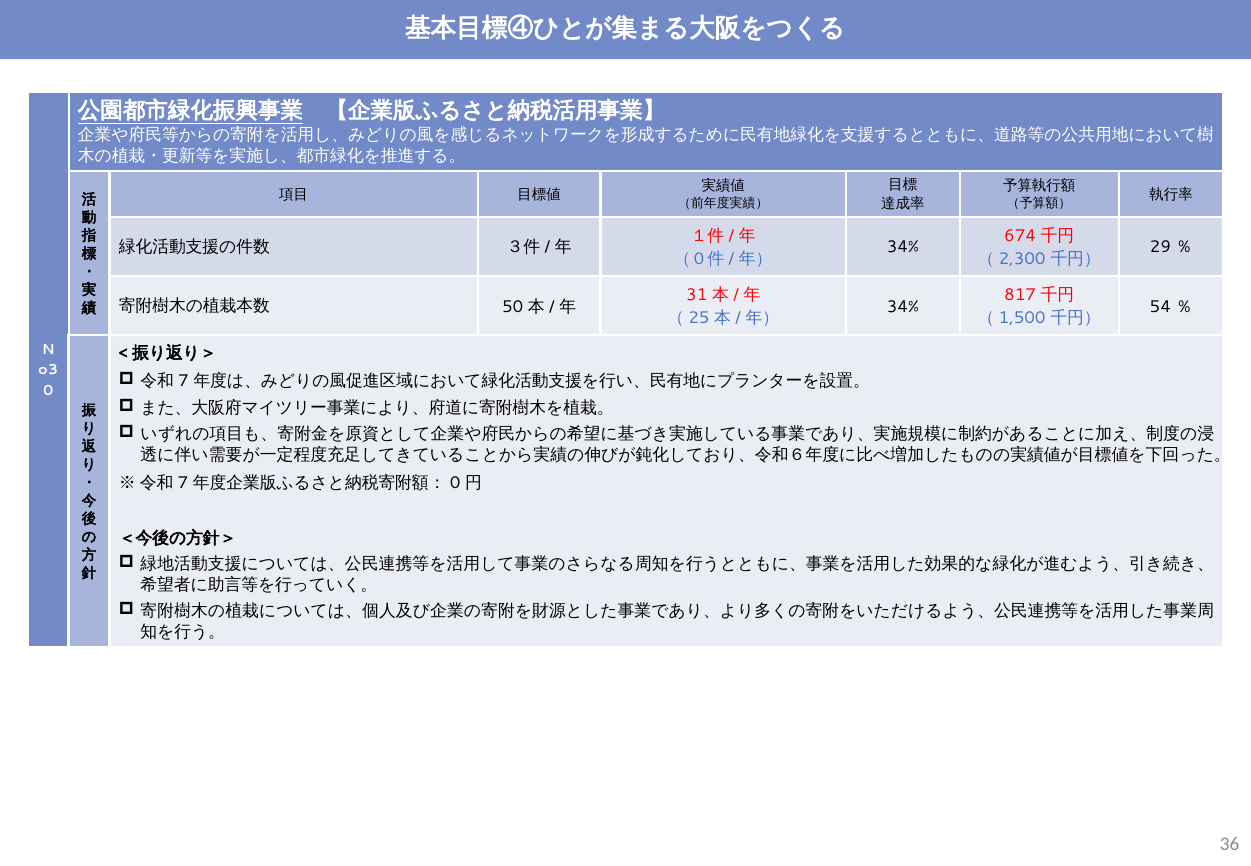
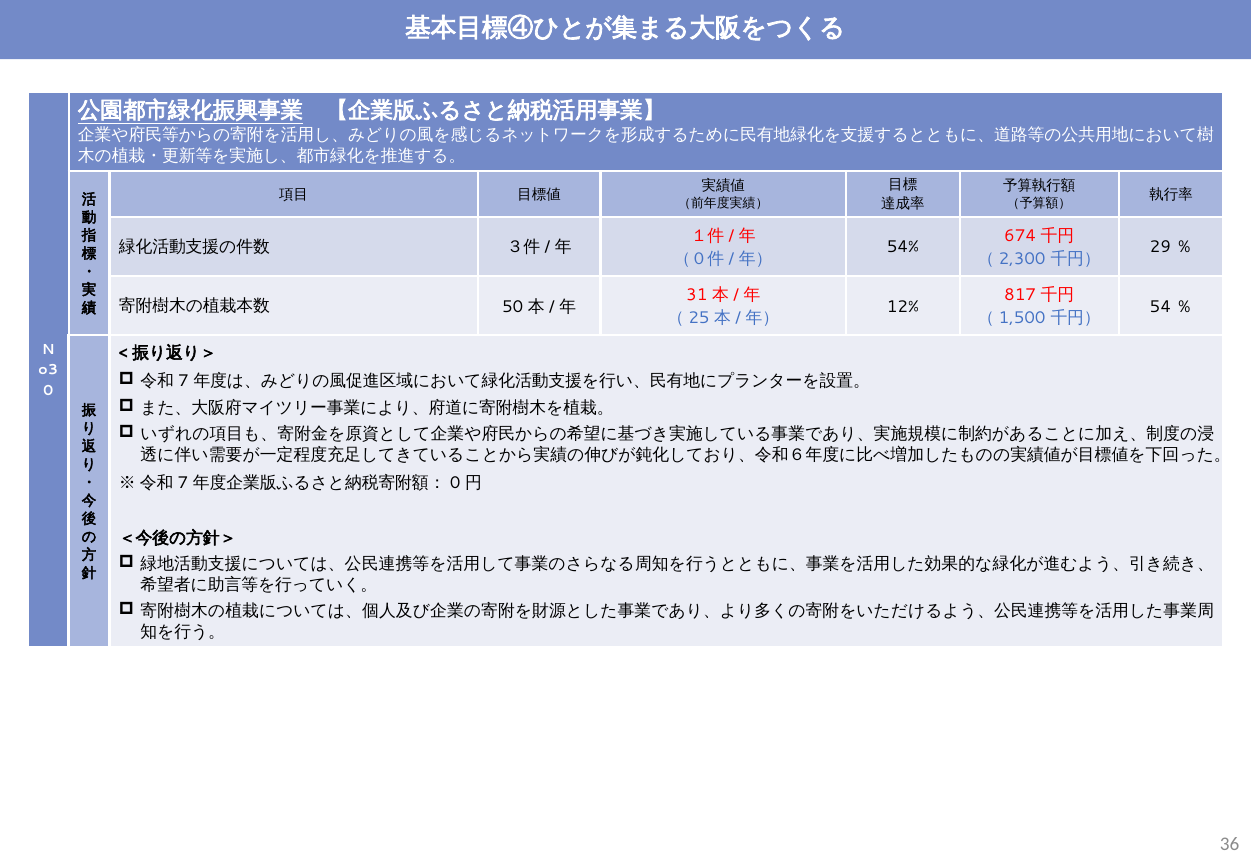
34%: 34% -> 54% (903, 247)
34%: 34% -> 12% (903, 307)
